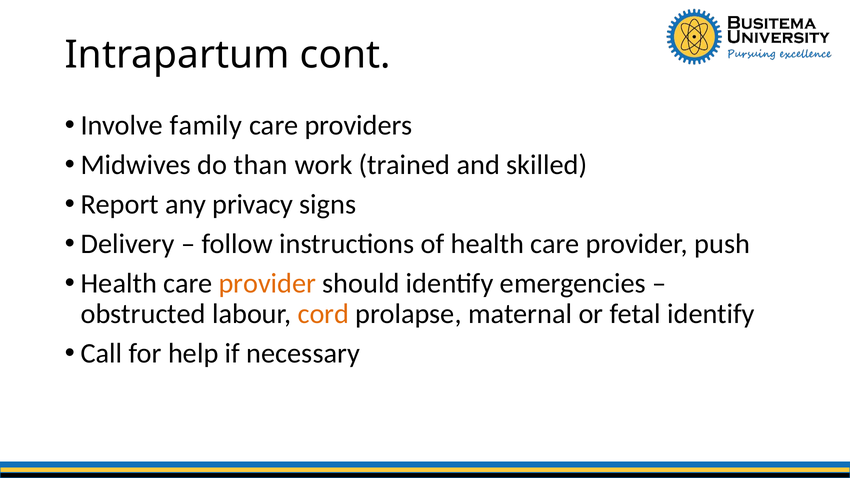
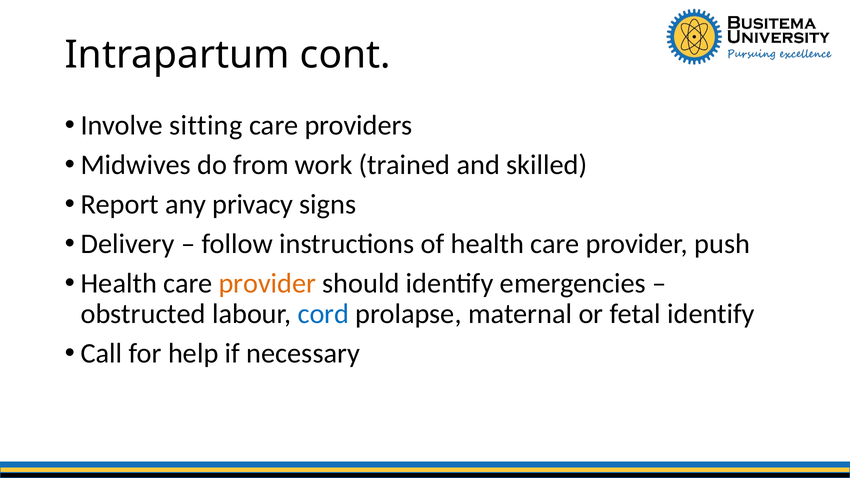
family: family -> sitting (206, 126)
than: than -> from (261, 165)
cord colour: orange -> blue (323, 314)
